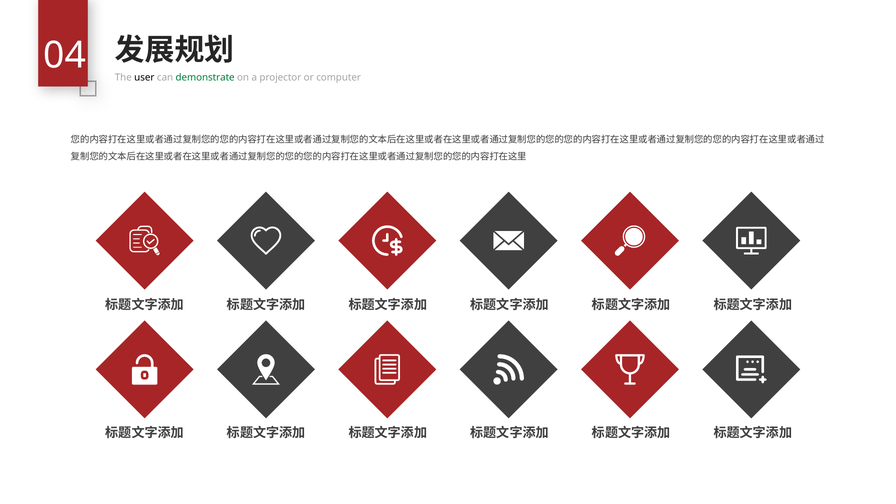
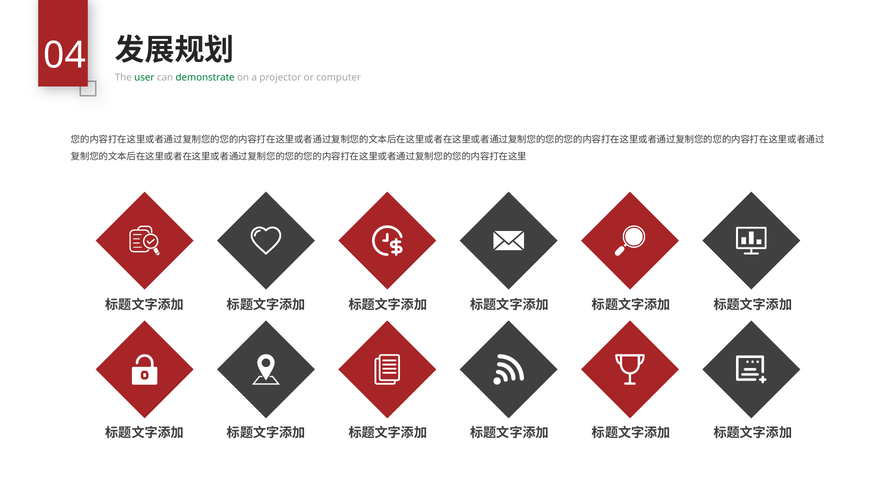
user colour: black -> green (144, 78)
